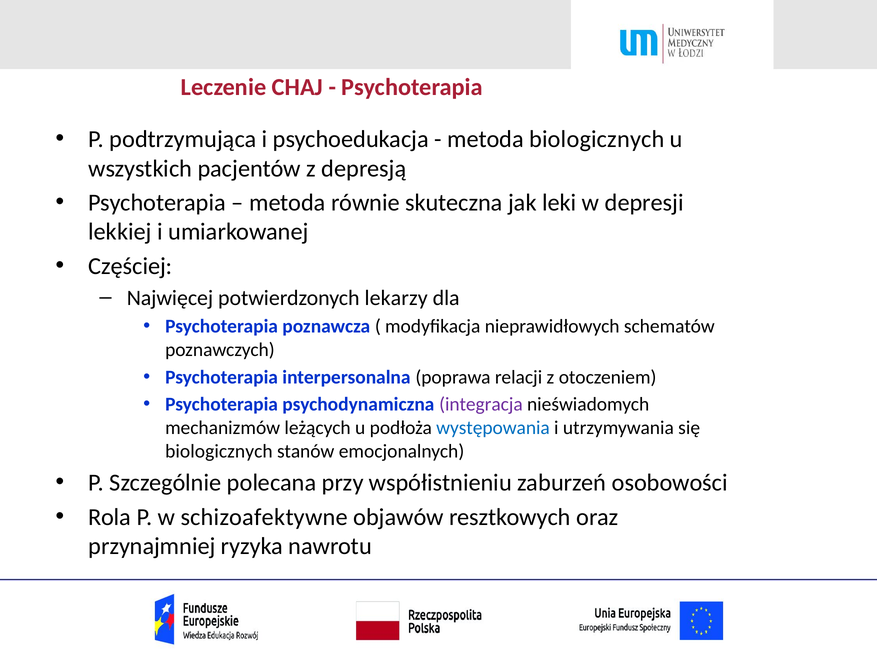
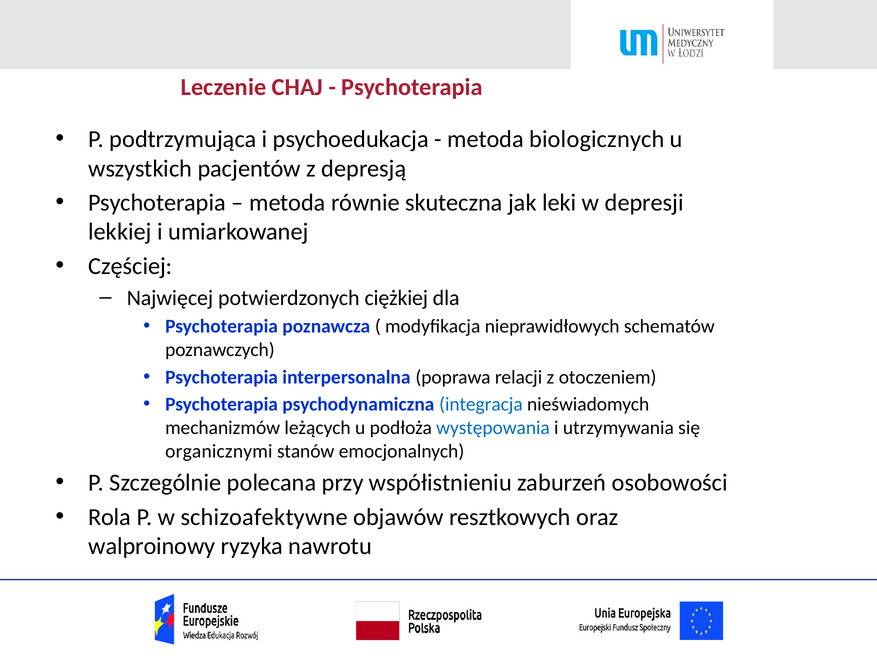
lekarzy: lekarzy -> ciężkiej (396, 298)
integracja colour: purple -> blue (481, 404)
biologicznych: biologicznych -> organicznymi (219, 451)
przynajmniej: przynajmniej -> walproinowy (152, 546)
